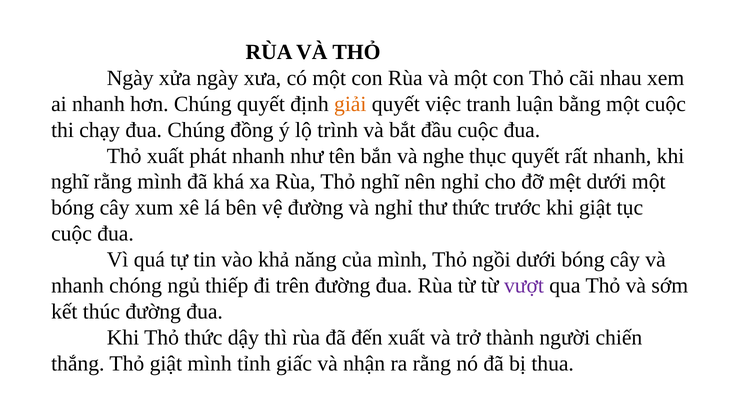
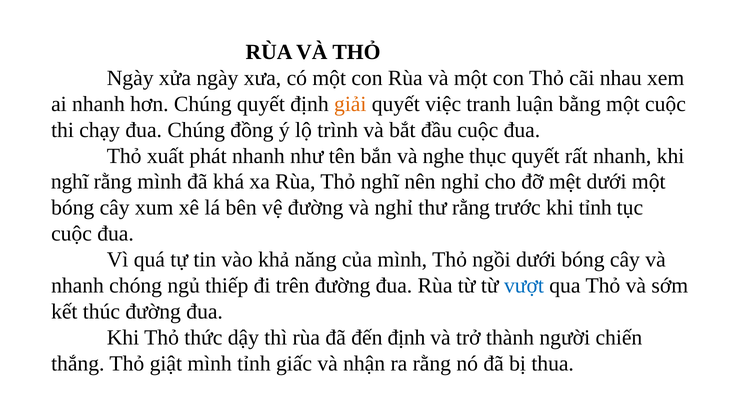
thư thức: thức -> rằng (471, 208)
khi giật: giật -> tỉnh (595, 208)
vượt colour: purple -> blue (524, 286)
đến xuất: xuất -> định (406, 338)
